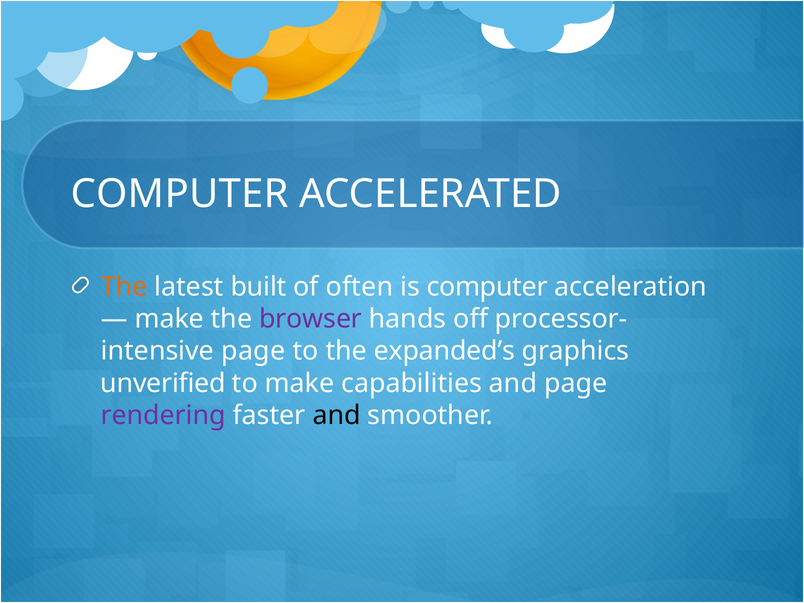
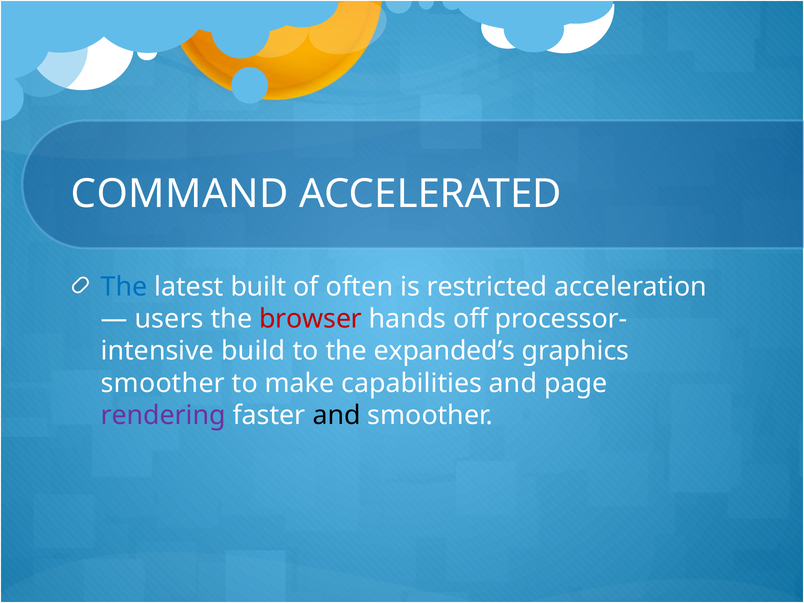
COMPUTER: COMPUTER -> COMMAND (180, 194)
The colour: orange -> blue (124, 287)
is computer: computer -> restricted (487, 287)
make: make -> users (169, 319)
browser colour: purple -> red (311, 319)
page: page -> build (253, 351)
unverified: unverified -> smoother (163, 383)
